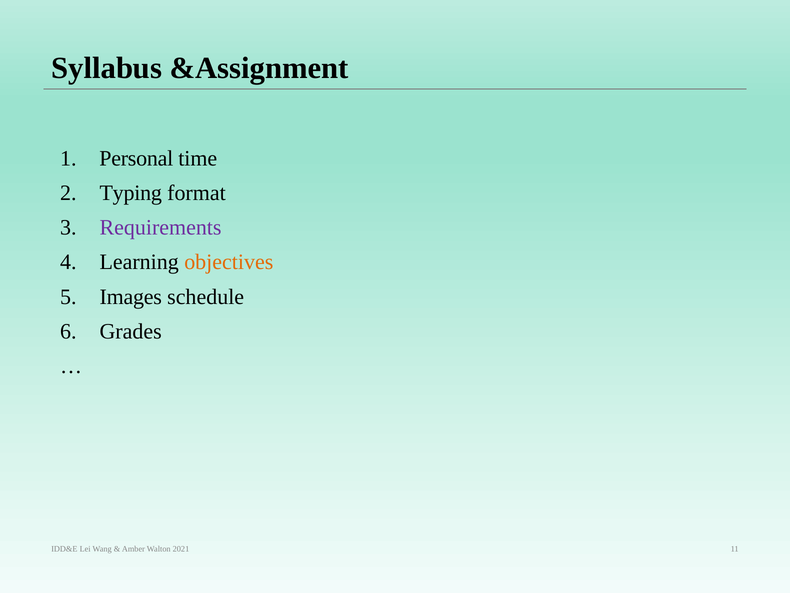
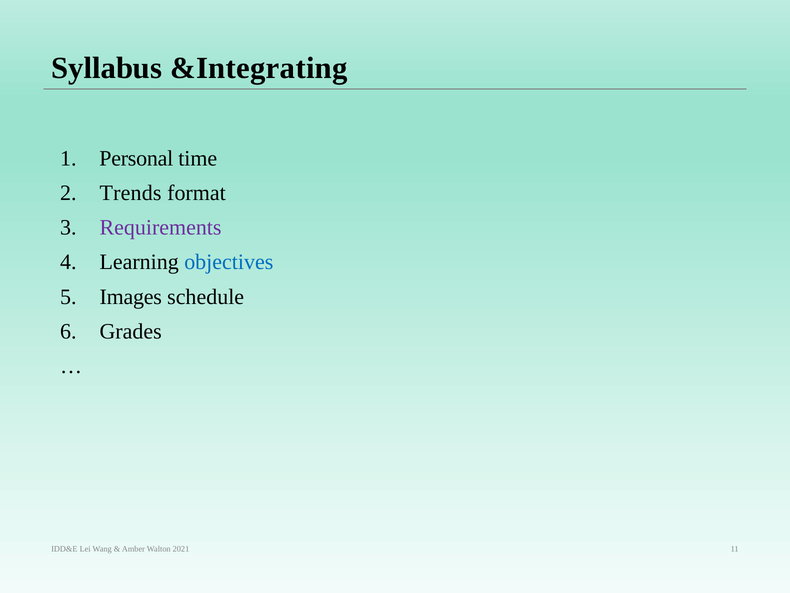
&Assignment: &Assignment -> &Integrating (259, 68)
Typing: Typing -> Trends (131, 193)
objectives colour: orange -> blue (229, 262)
